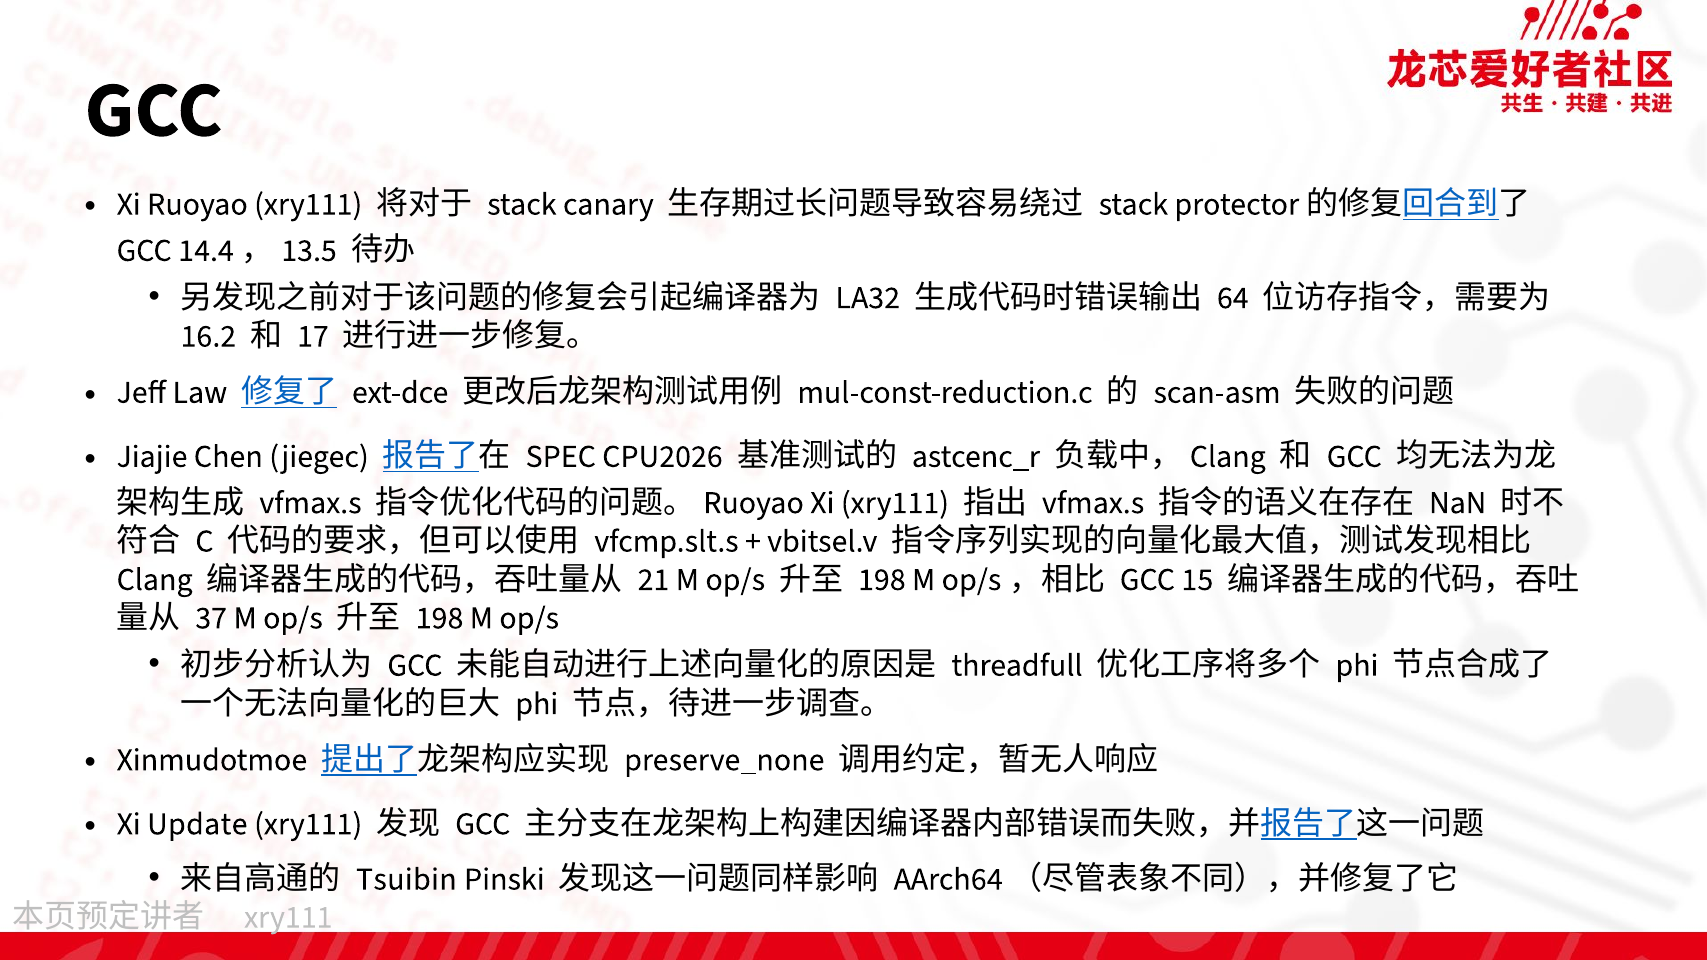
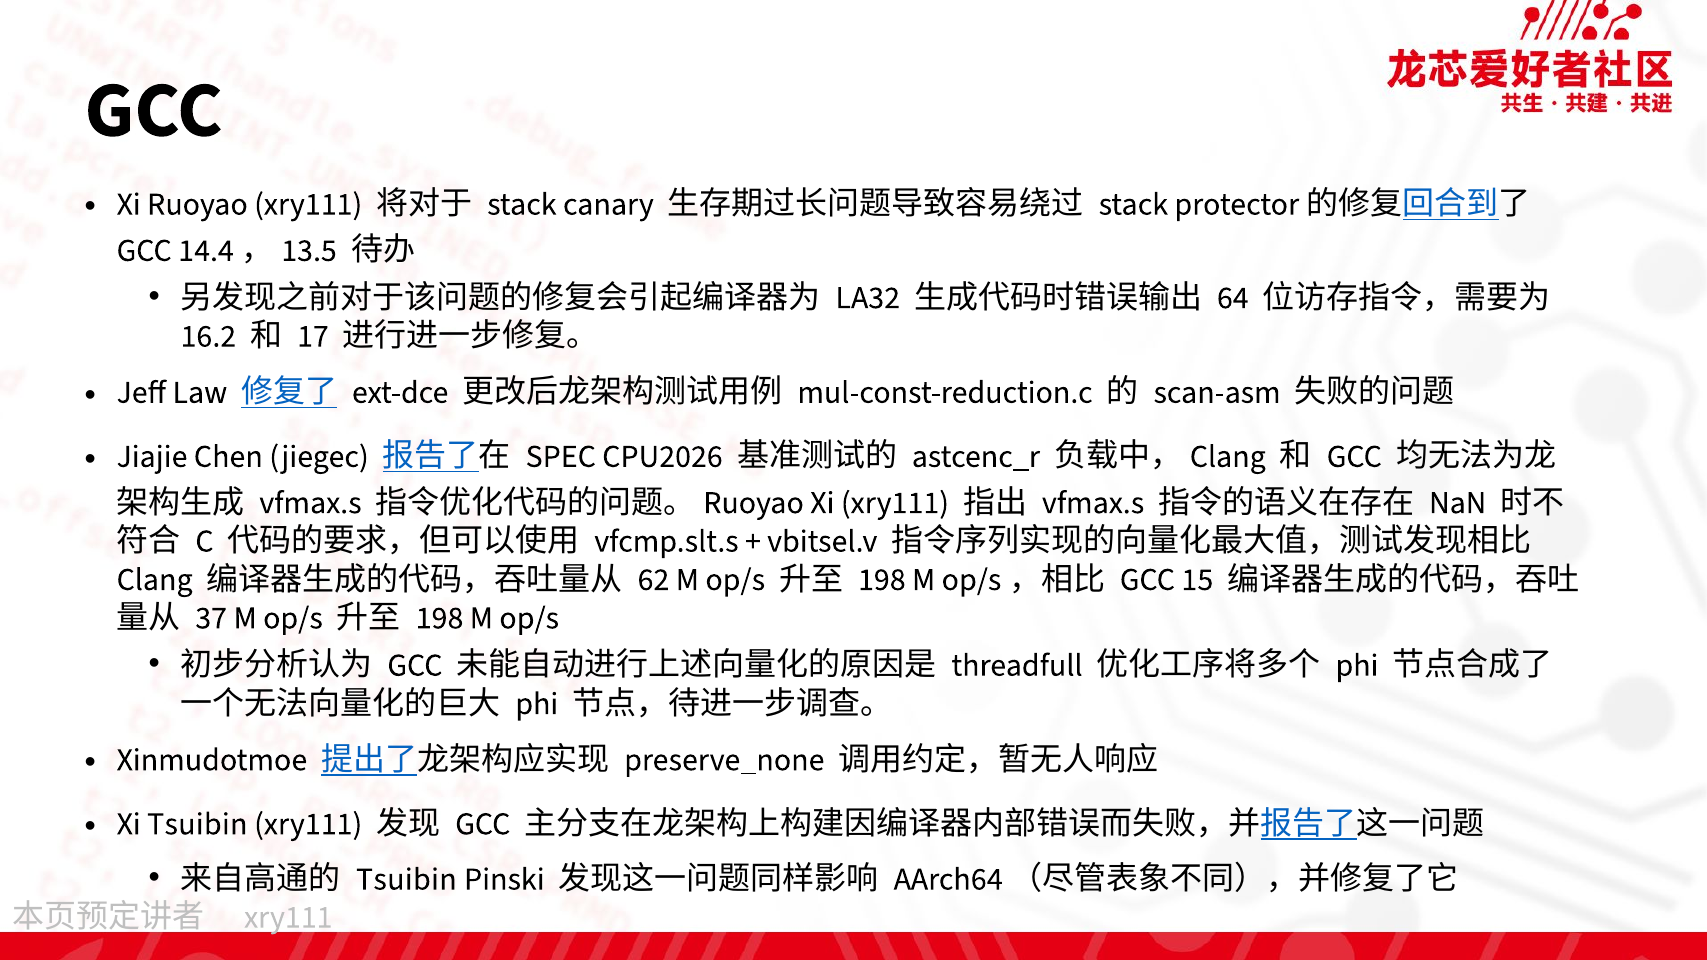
21: 21 -> 62 (653, 580)
Xi Update: Update -> Tsuibin (197, 824)
